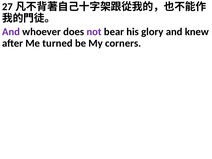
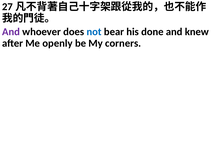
not colour: purple -> blue (94, 32)
glory: glory -> done (152, 32)
turned: turned -> openly (58, 43)
